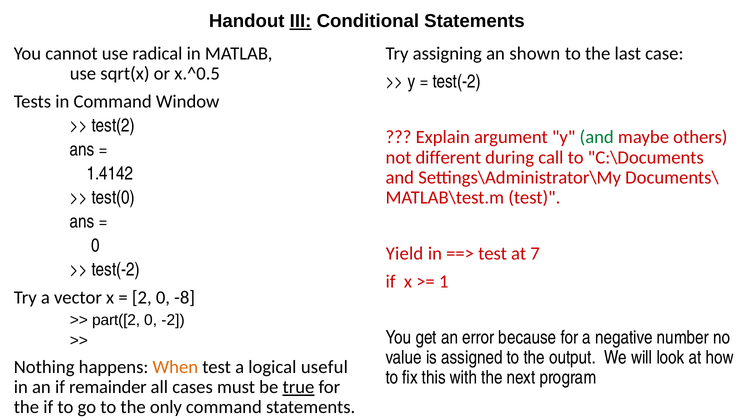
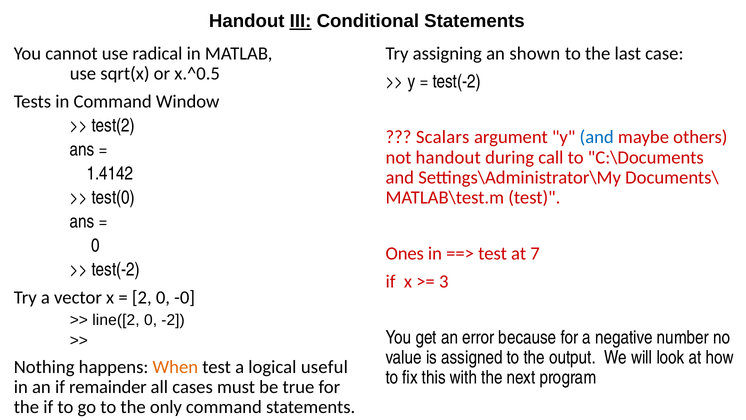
Explain: Explain -> Scalars (443, 137)
and colour: green -> blue (597, 137)
not different: different -> handout (448, 157)
Yield: Yield -> Ones (405, 253)
1: 1 -> 3 (444, 281)
-8: -8 -> -0 (185, 297)
part([2: part([2 -> line([2 (116, 320)
true underline: present -> none (298, 387)
